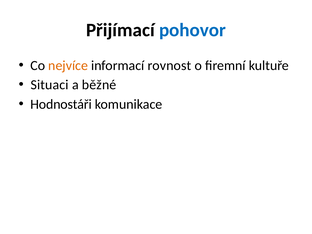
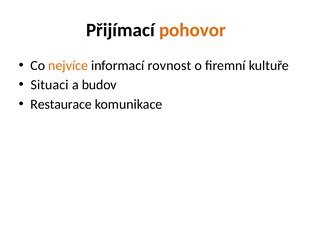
pohovor colour: blue -> orange (192, 30)
běžné: běžné -> budov (99, 85)
Hodnostáři: Hodnostáři -> Restaurace (61, 104)
